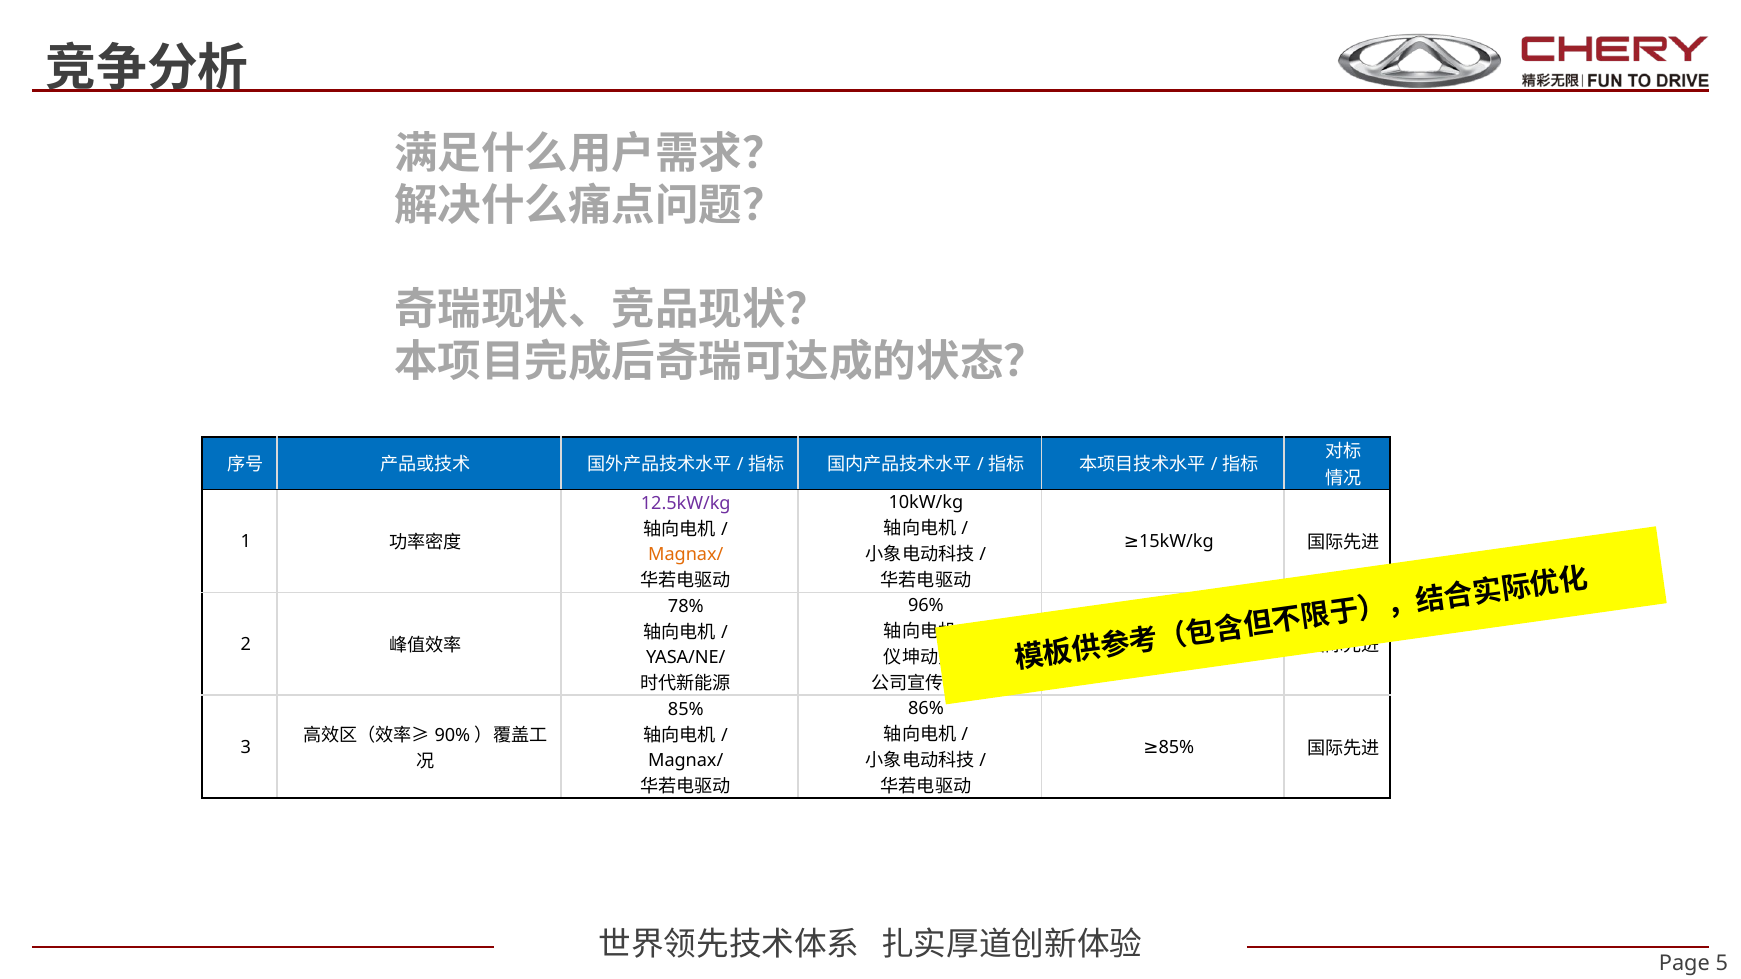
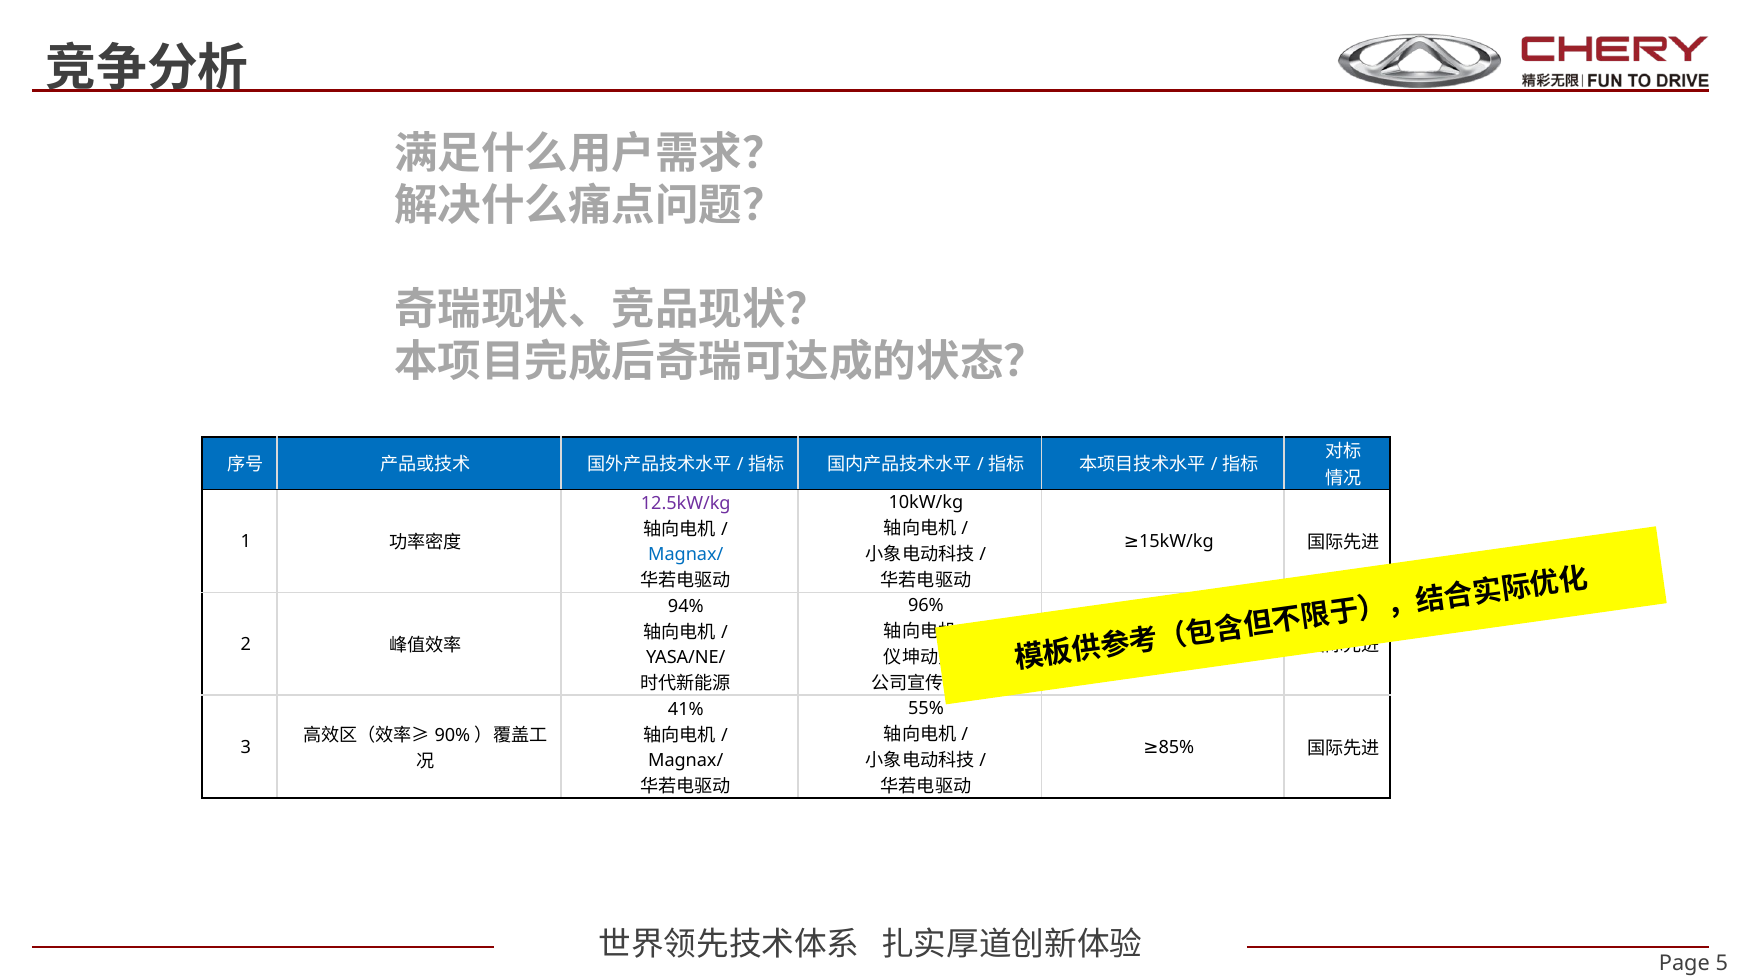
Magnax/ colour: orange -> blue (686, 554)
78%: 78% -> 94% (686, 607)
86%: 86% -> 55% (926, 709)
85%: 85% -> 41% (686, 710)
